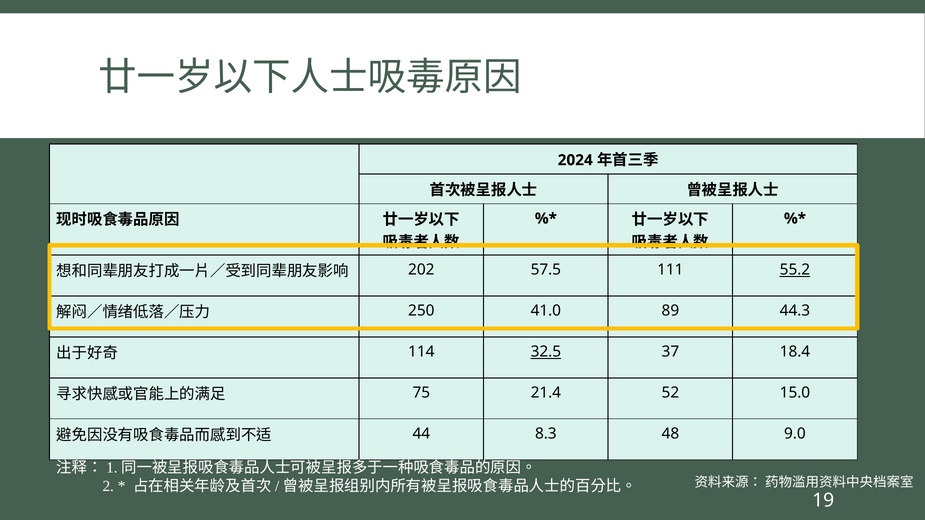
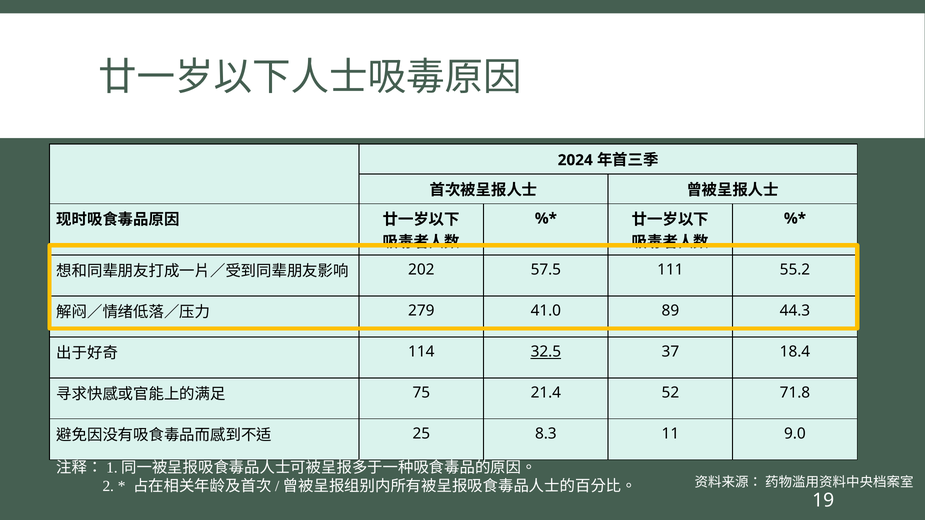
55.2 underline: present -> none (795, 270)
250: 250 -> 279 (421, 311)
15.0: 15.0 -> 71.8 (795, 393)
44: 44 -> 25 (421, 434)
48: 48 -> 11 (670, 434)
